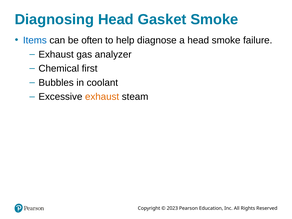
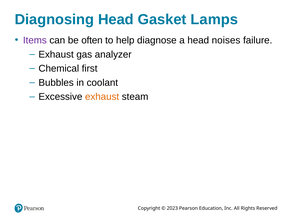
Gasket Smoke: Smoke -> Lamps (214, 20)
Items colour: blue -> purple (35, 40)
head smoke: smoke -> noises (226, 40)
